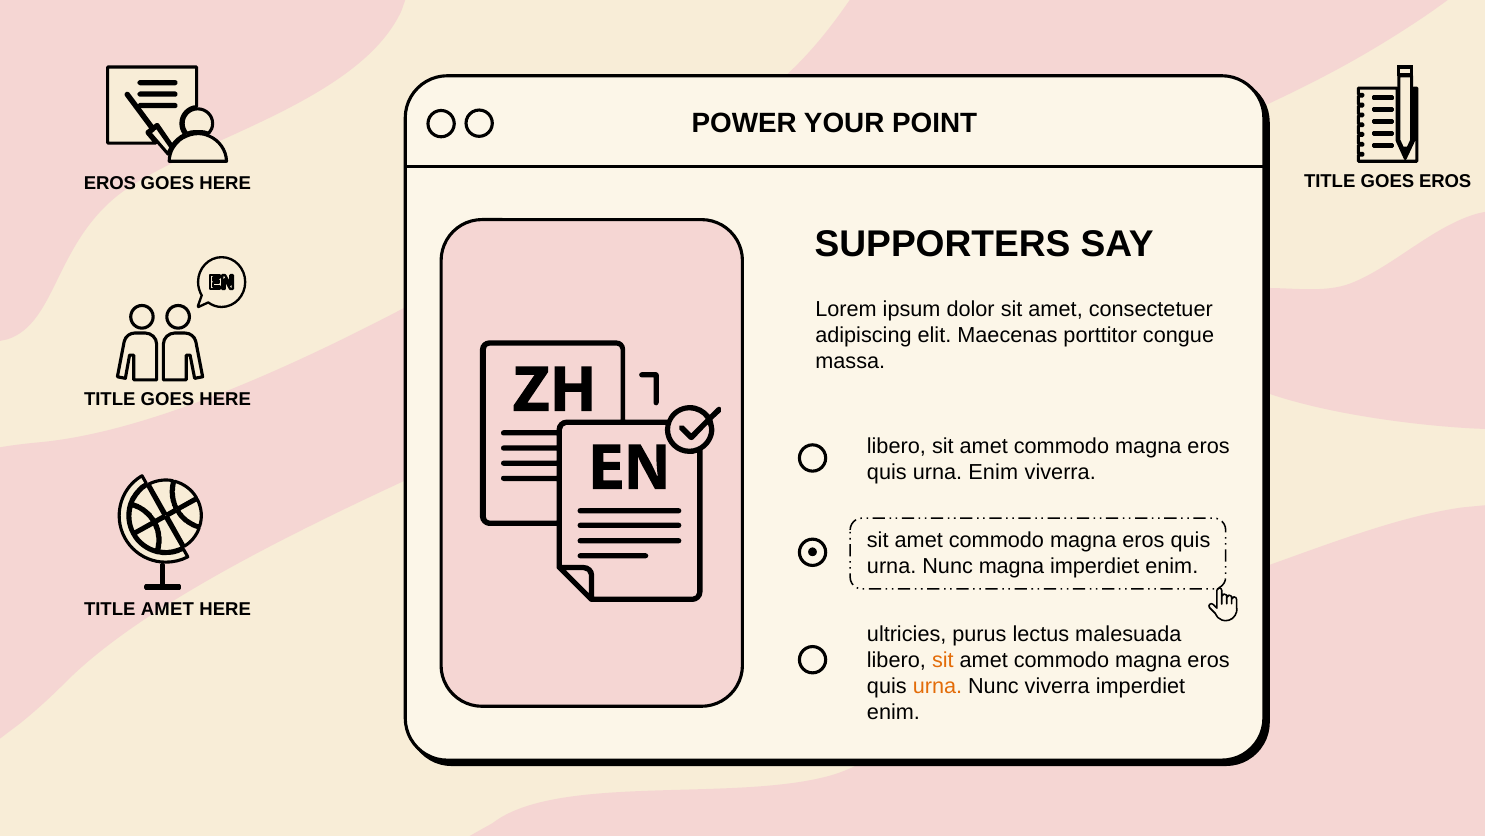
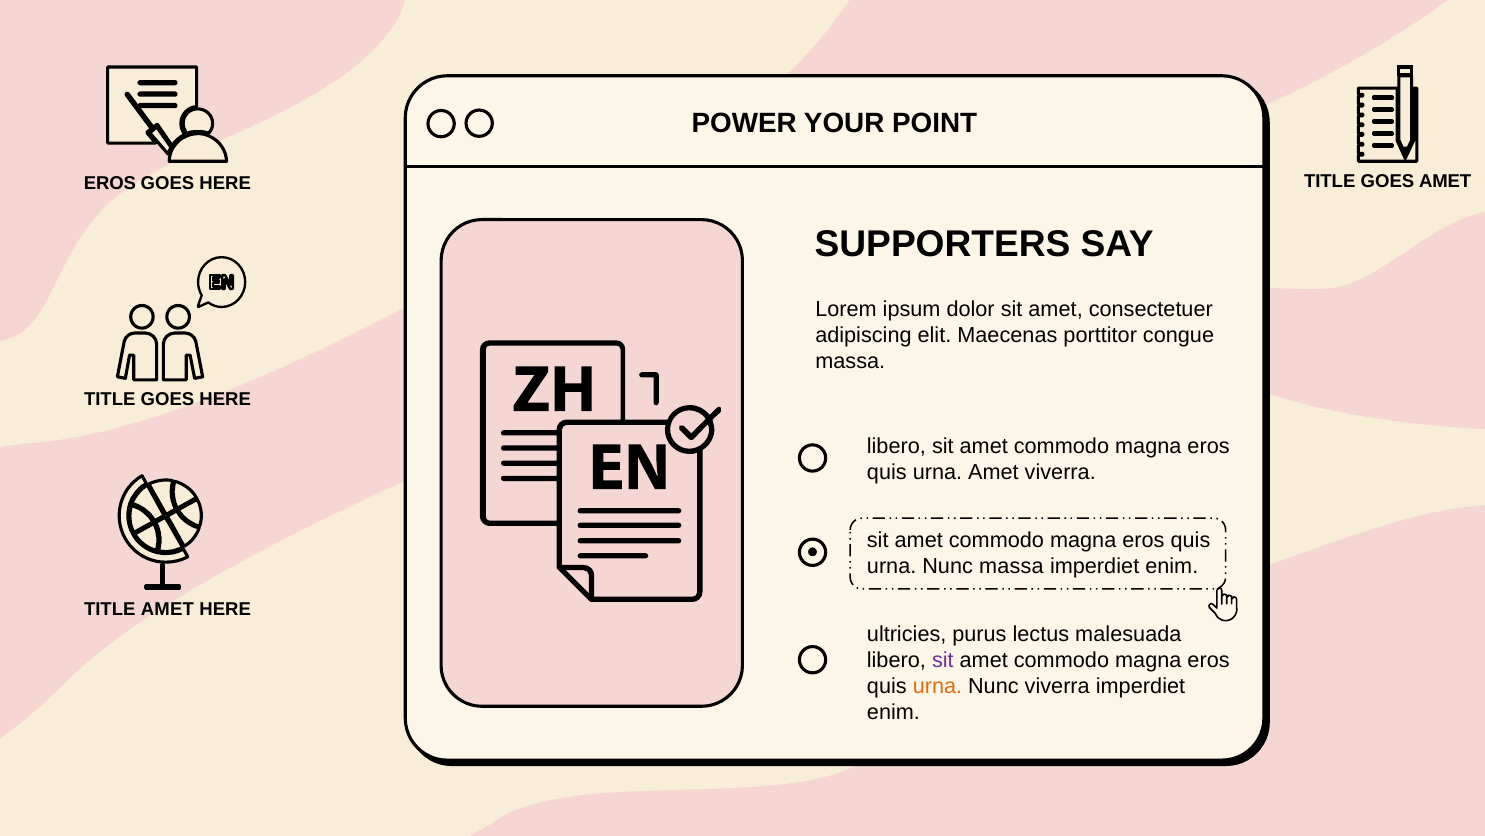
GOES EROS: EROS -> AMET (1445, 181)
urna Enim: Enim -> Amet (993, 472)
Nunc magna: magna -> massa (1011, 566)
sit colour: orange -> purple (943, 660)
